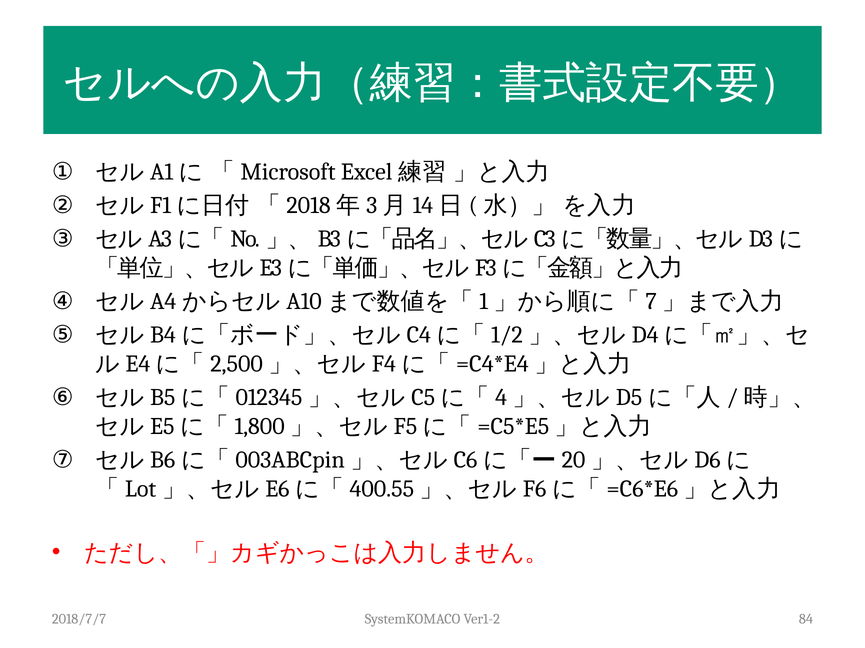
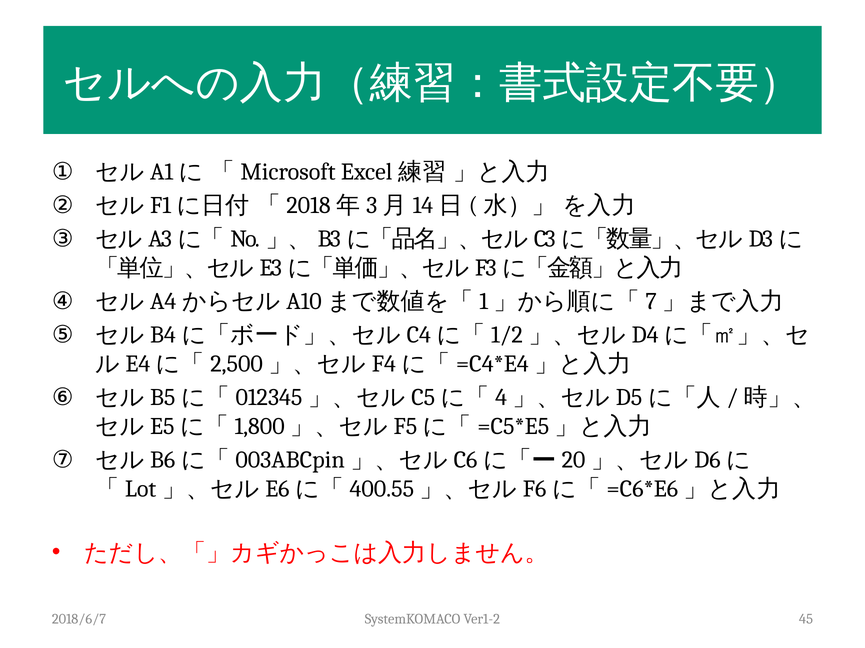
2018/7/7: 2018/7/7 -> 2018/6/7 (79, 620)
84: 84 -> 45 (806, 620)
